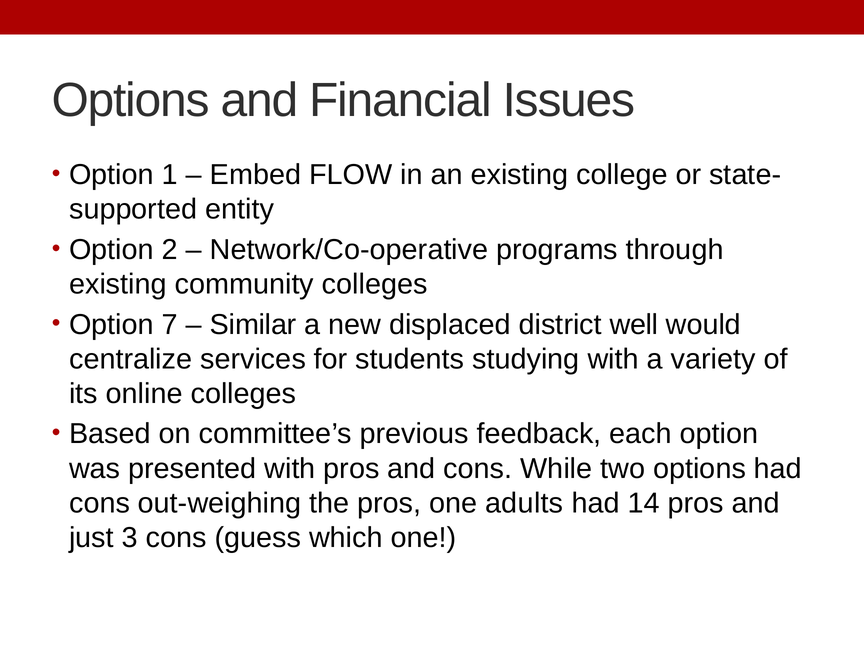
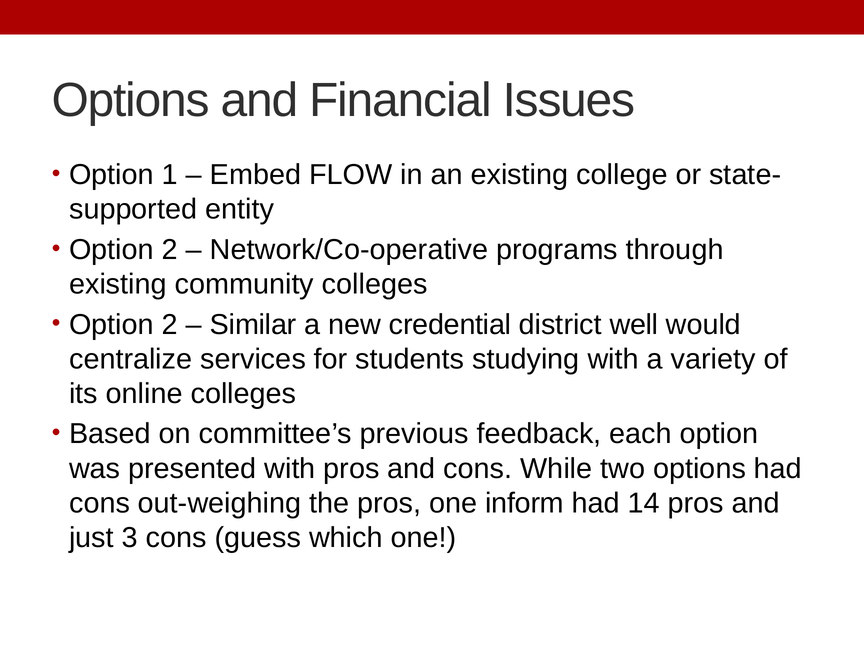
7: 7 -> 2 (170, 325)
displaced: displaced -> credential (450, 325)
adults: adults -> inform (524, 503)
